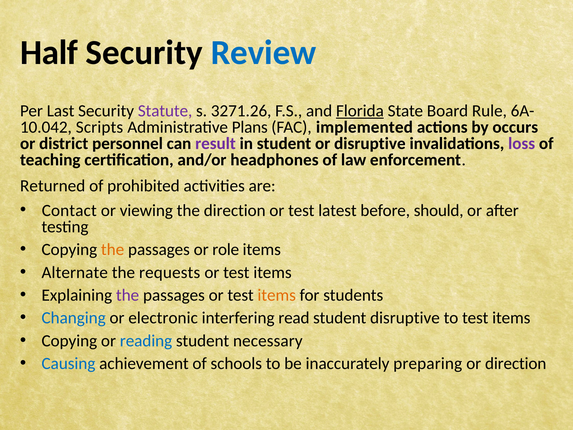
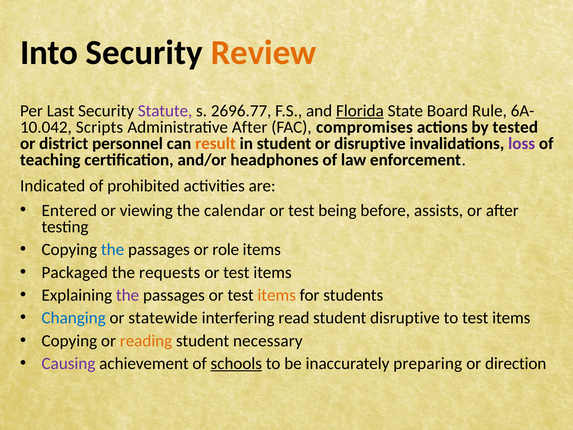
Half: Half -> Into (49, 53)
Review colour: blue -> orange (264, 53)
3271.26: 3271.26 -> 2696.77 (241, 111)
Administrative Plans: Plans -> After (250, 127)
implemented: implemented -> compromises (364, 127)
occurs: occurs -> tested (515, 127)
result colour: purple -> orange (215, 143)
Returned: Returned -> Indicated (53, 186)
Contact: Contact -> Entered (69, 210)
the direction: direction -> calendar (235, 210)
latest: latest -> being (337, 210)
should: should -> assists (439, 210)
the colour: orange -> blue (113, 249)
Alternate: Alternate -> Packaged (75, 272)
electronic: electronic -> statewide (163, 318)
reading colour: blue -> orange (146, 341)
Causing colour: blue -> purple (68, 363)
schools underline: none -> present (236, 363)
